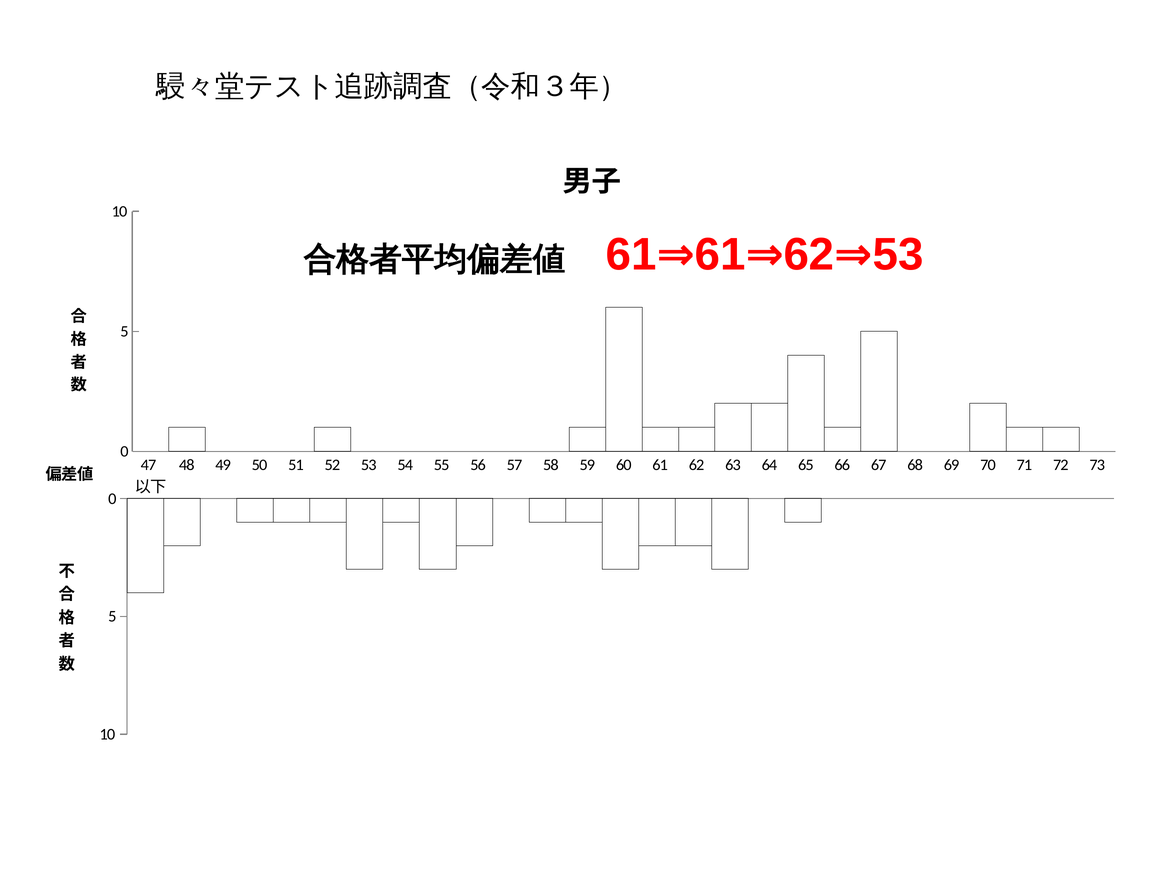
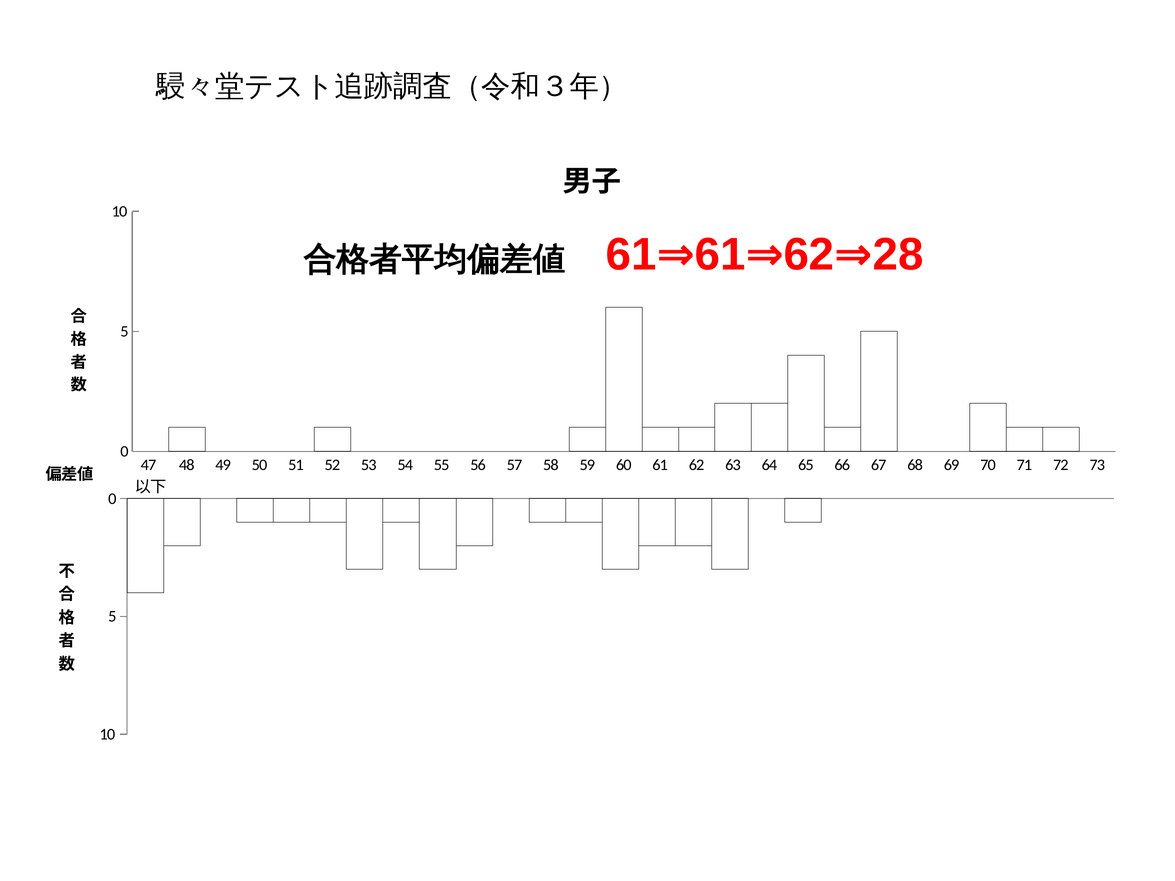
62 53: 53 -> 28 (898, 255)
